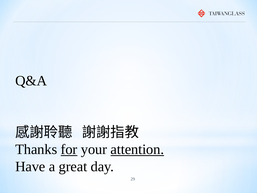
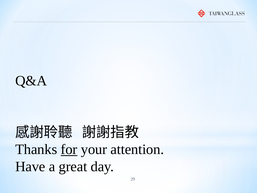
attention underline: present -> none (137, 149)
